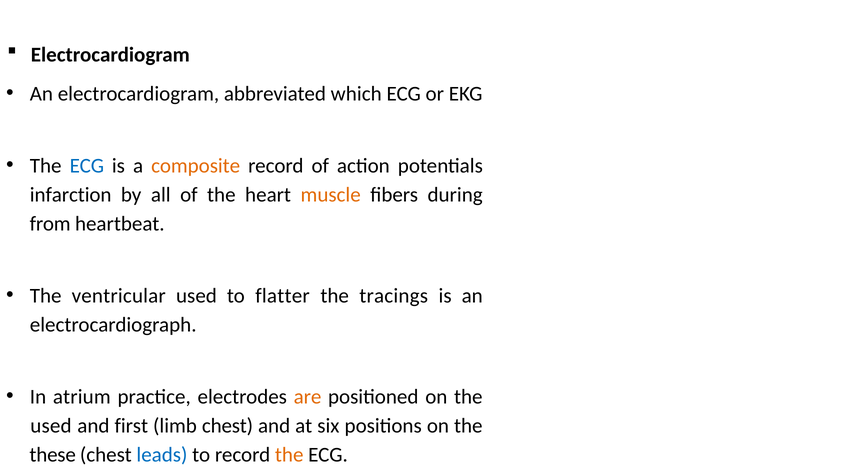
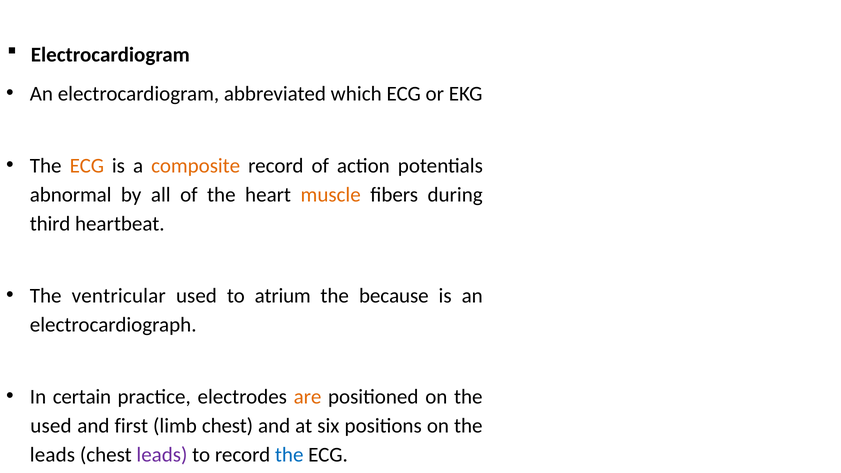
ECG colour: blue -> orange (87, 166)
infarction: infarction -> abnormal (71, 195)
from: from -> third (50, 224)
flatter: flatter -> atrium (283, 296)
tracings: tracings -> because (394, 296)
atrium: atrium -> certain (82, 397)
these: these -> leads (52, 455)
leads colour: blue -> purple (162, 455)
the colour: orange -> blue (289, 455)
